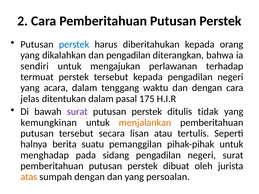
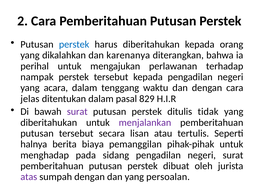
dan pengadilan: pengadilan -> karenanya (128, 55)
sendiri: sendiri -> perihal (35, 66)
termuat: termuat -> nampak (37, 77)
175: 175 -> 829 (147, 99)
kemungkinan: kemungkinan -> diberitahukan (49, 123)
menjalankan colour: orange -> purple (145, 123)
suatu: suatu -> biaya (93, 144)
atas colour: orange -> purple (29, 177)
